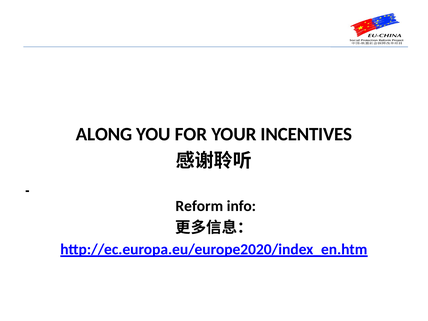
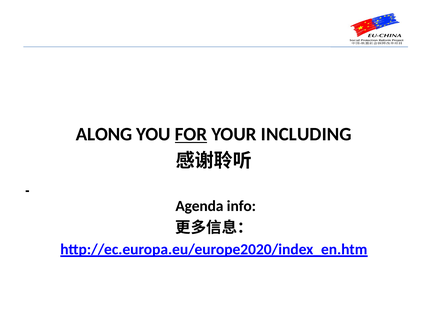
FOR underline: none -> present (191, 134)
INCENTIVES: INCENTIVES -> INCLUDING (306, 134)
Reform: Reform -> Agenda (199, 206)
